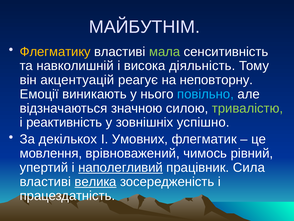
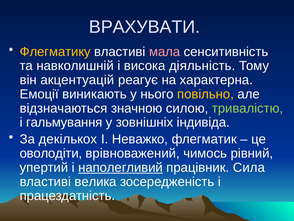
МАЙБУТНІМ: МАЙБУТНІМ -> ВРАХУВАТИ (144, 27)
мала colour: light green -> pink (165, 52)
неповторну: неповторну -> характерна (216, 80)
повільно colour: light blue -> yellow (206, 94)
реактивність: реактивність -> гальмування (64, 122)
успішно: успішно -> індивіда (203, 122)
Умовних: Умовних -> Неважко (140, 139)
мовлення: мовлення -> оволодіти (51, 153)
велика underline: present -> none (96, 181)
